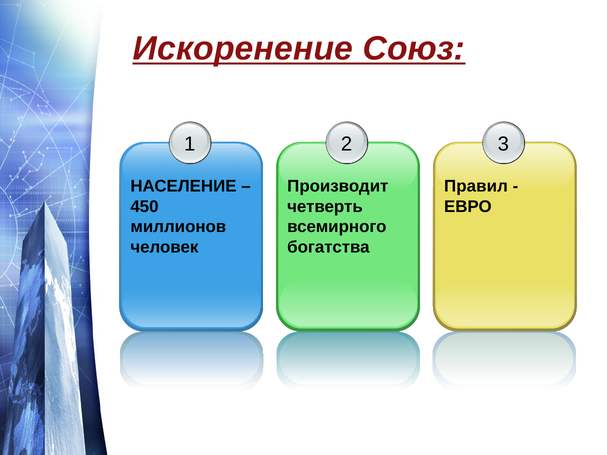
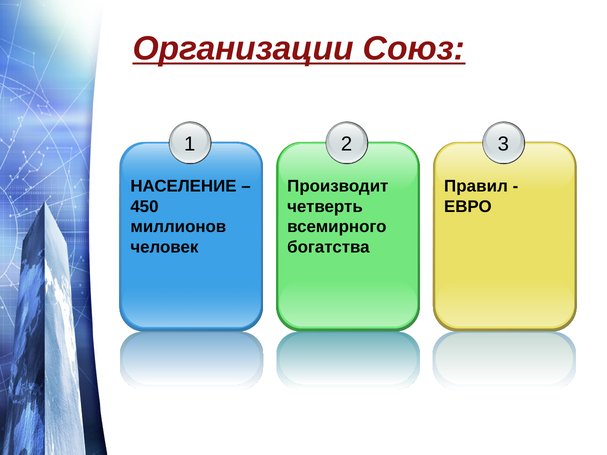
Искоренение: Искоренение -> Организации (243, 49)
